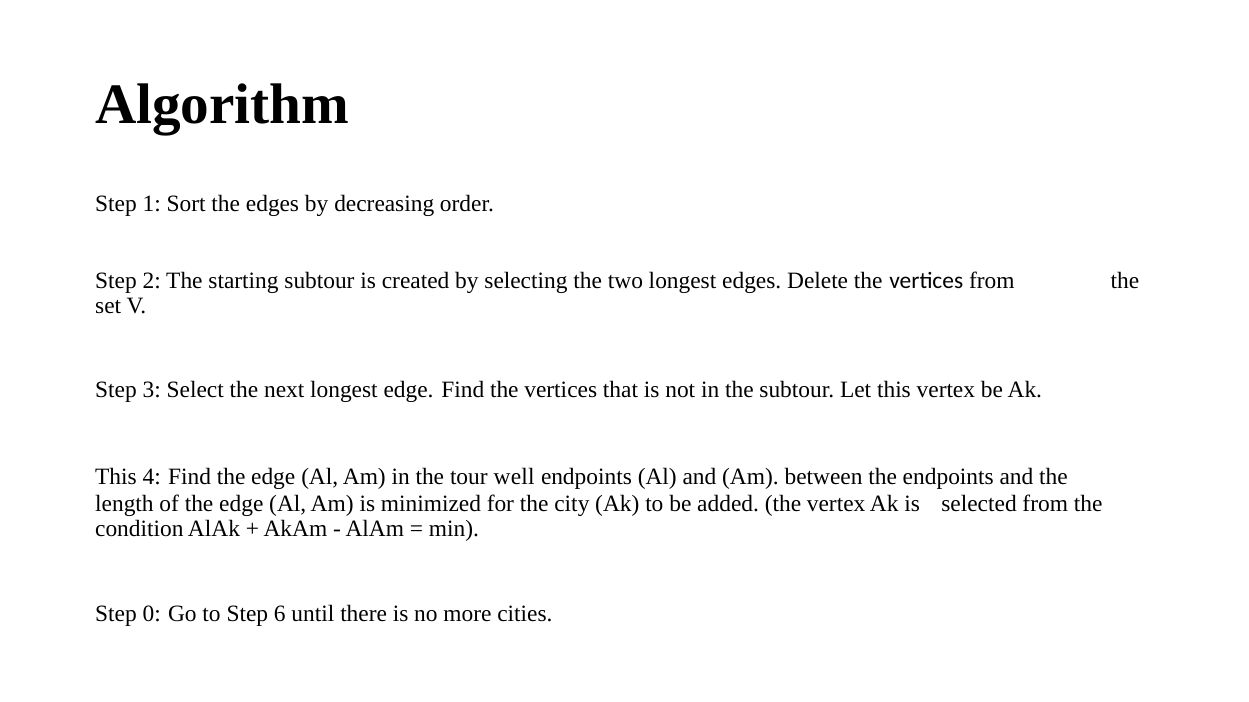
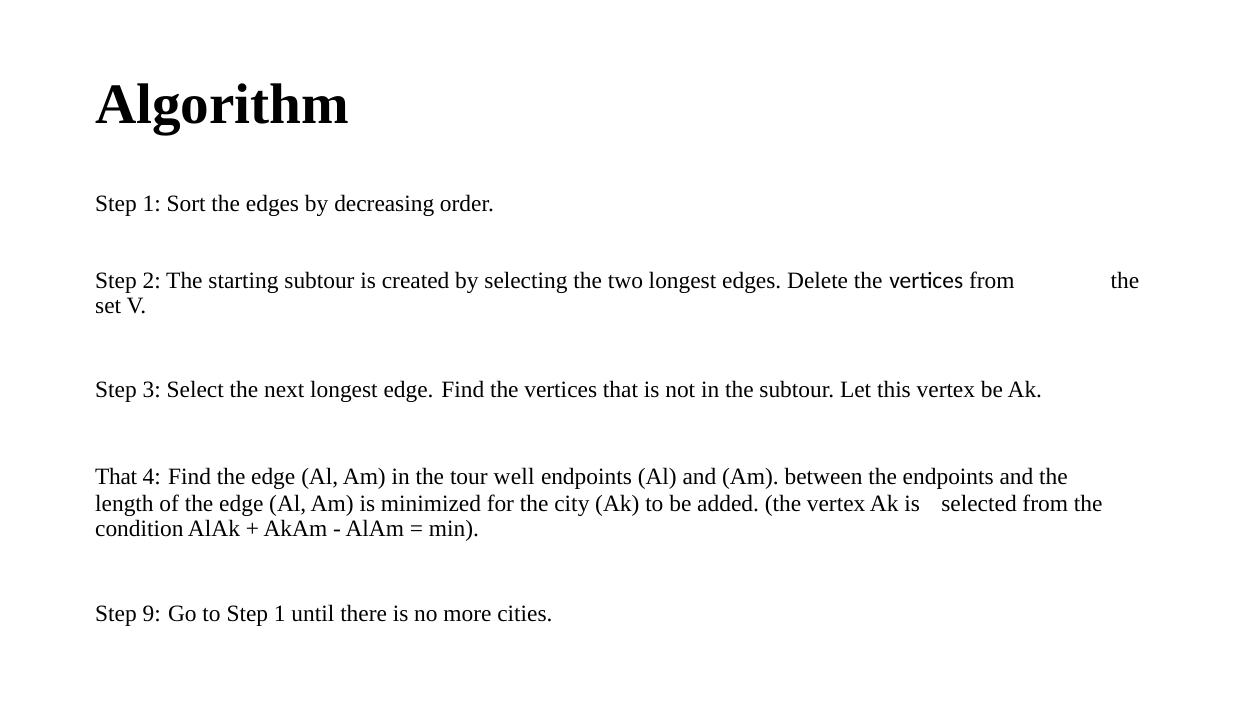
This: This -> That (116, 477)
0: 0 -> 9 (152, 614)
to Step 6: 6 -> 1 (280, 614)
